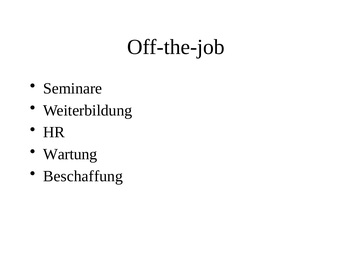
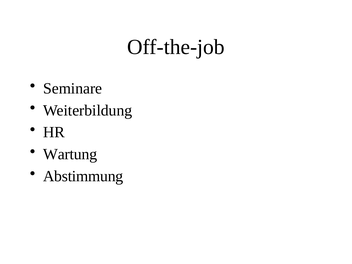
Beschaffung: Beschaffung -> Abstimmung (83, 176)
